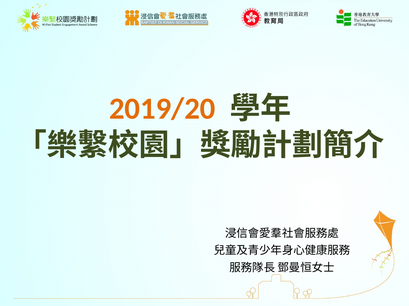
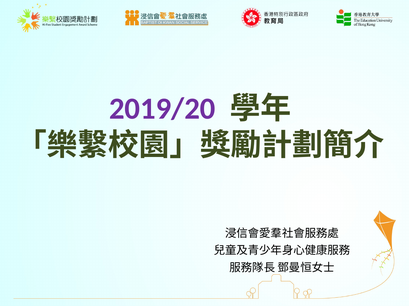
2019/20 colour: orange -> purple (162, 109)
